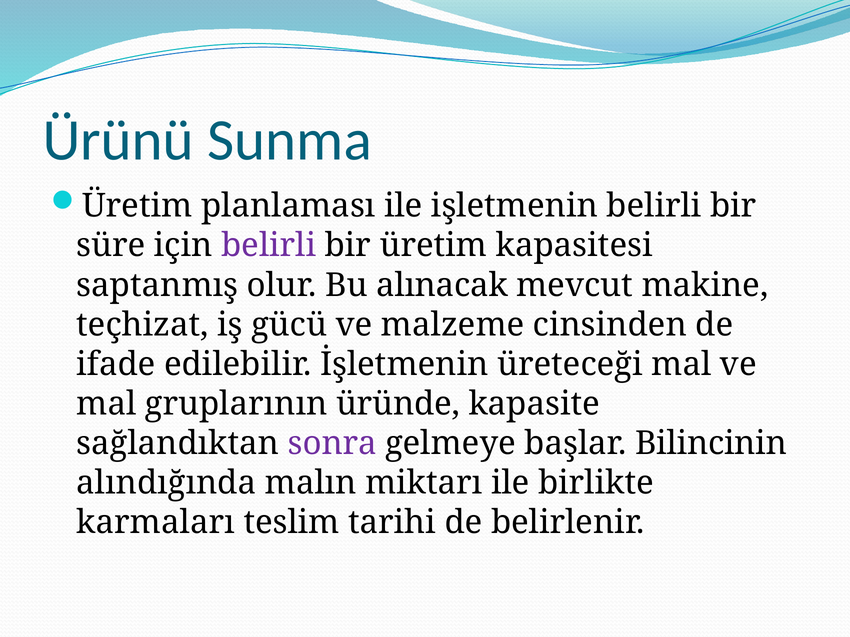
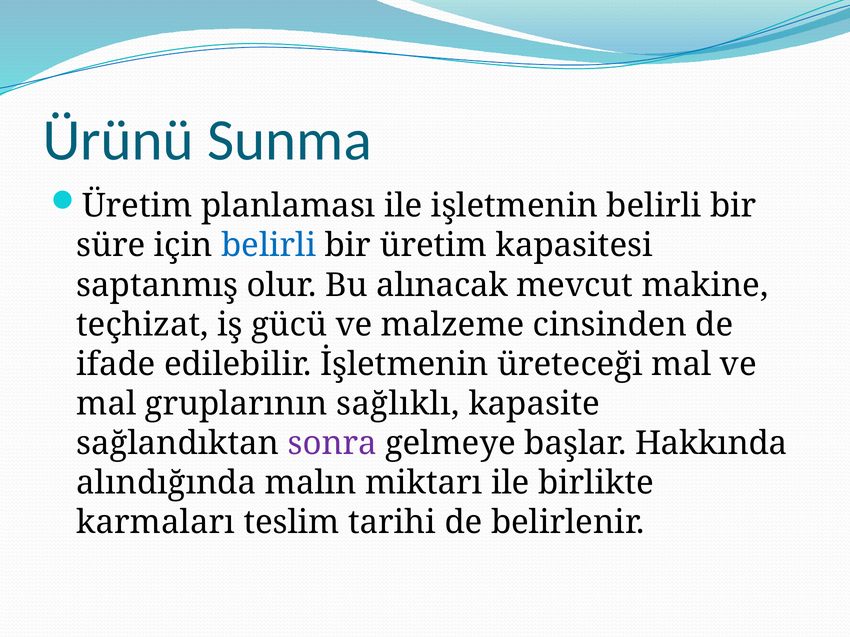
belirli colour: purple -> blue (269, 246)
üründe: üründe -> sağlıklı (398, 404)
Bilincinin: Bilincinin -> Hakkında (711, 444)
